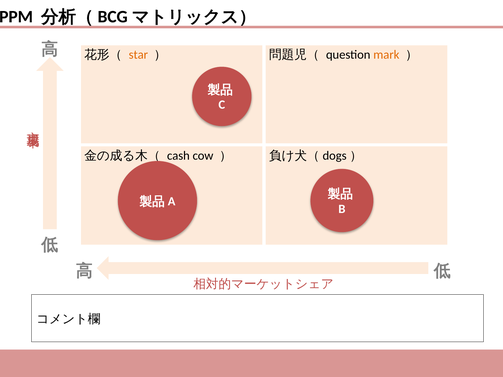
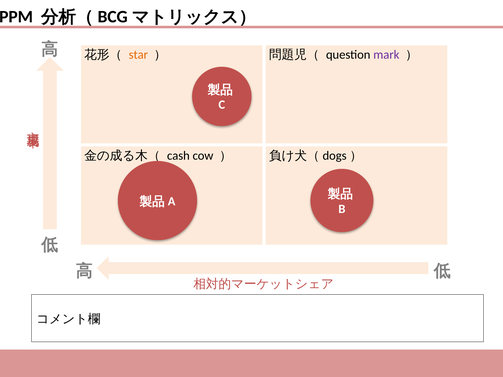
mark colour: orange -> purple (386, 55)
